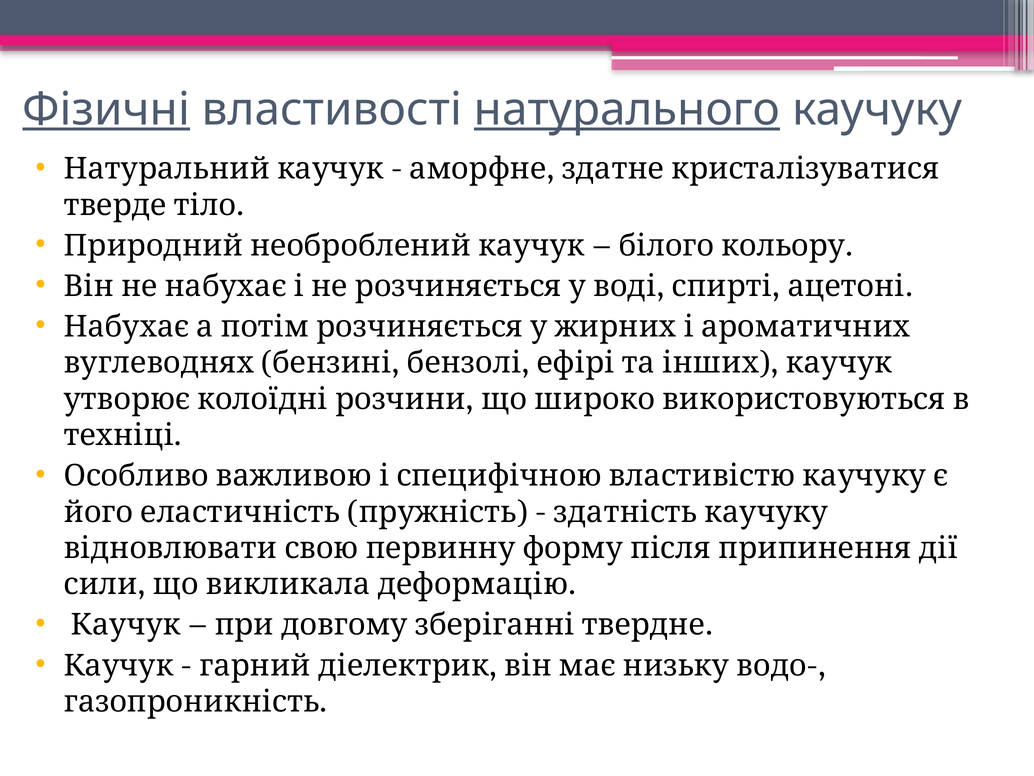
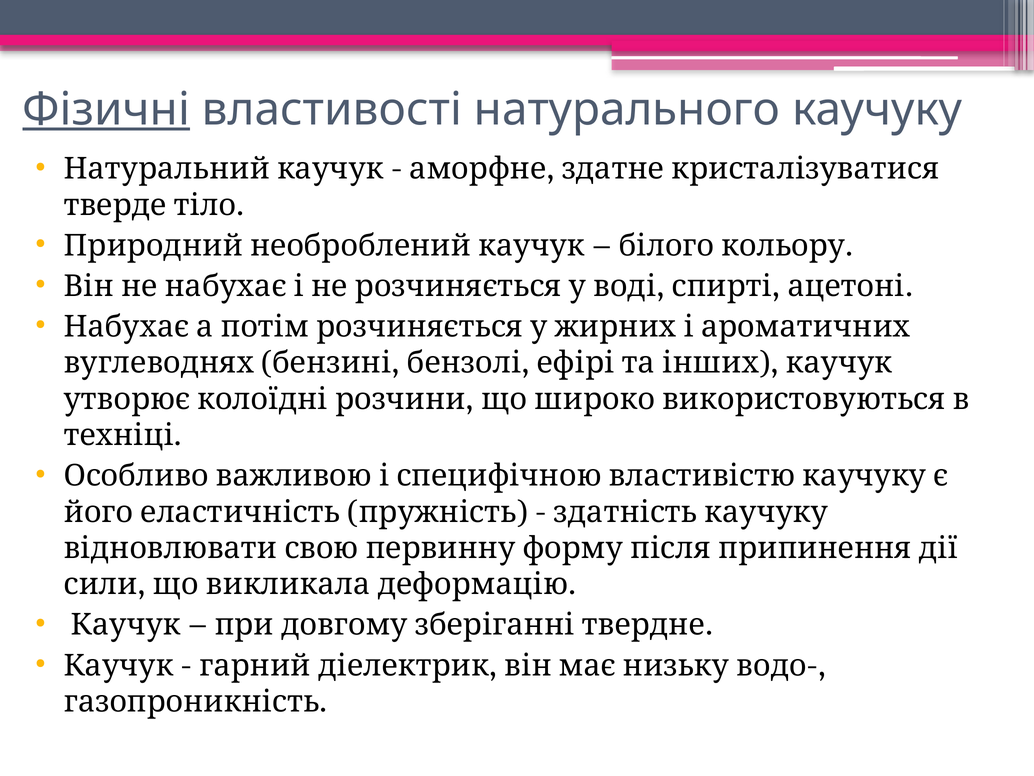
натурального underline: present -> none (627, 109)
